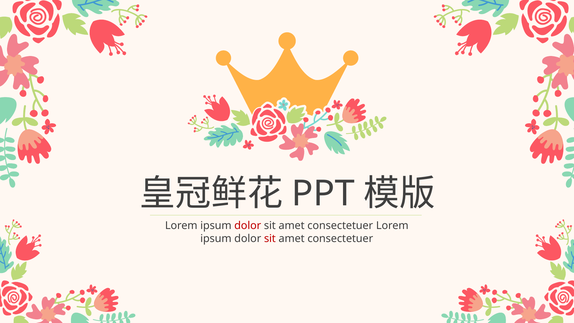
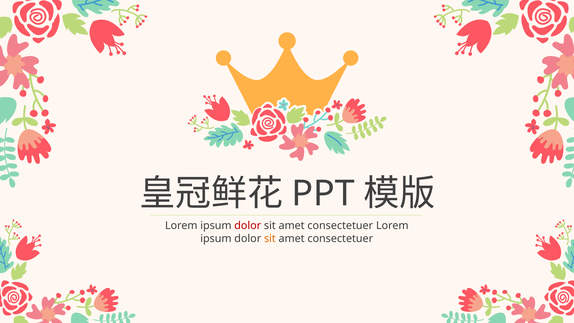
sit colour: red -> orange (270, 238)
